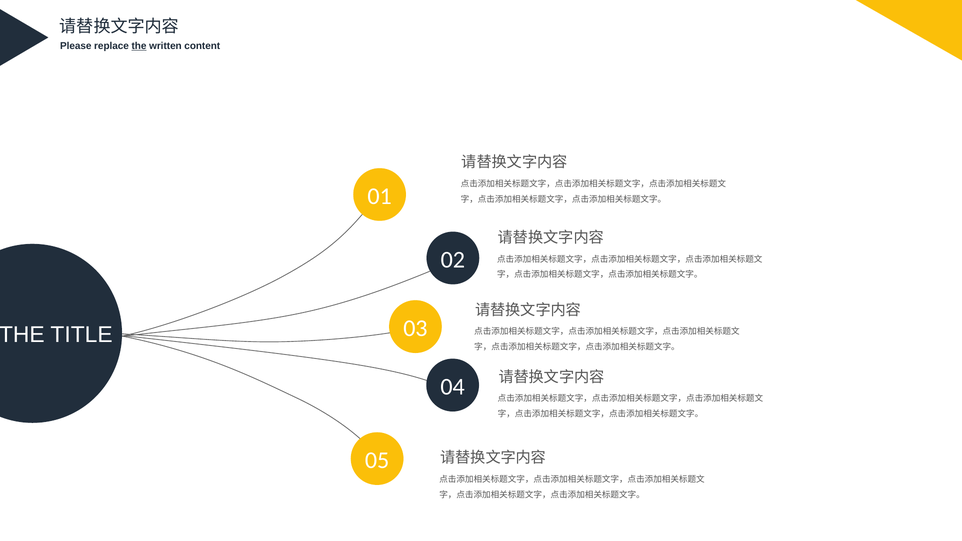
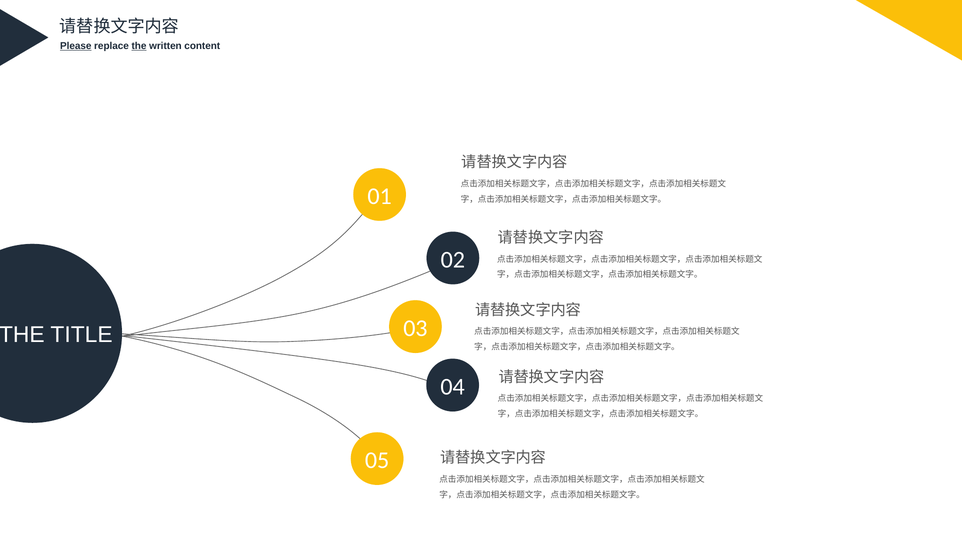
Please underline: none -> present (76, 46)
